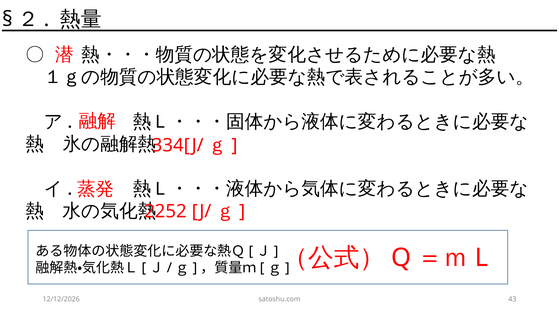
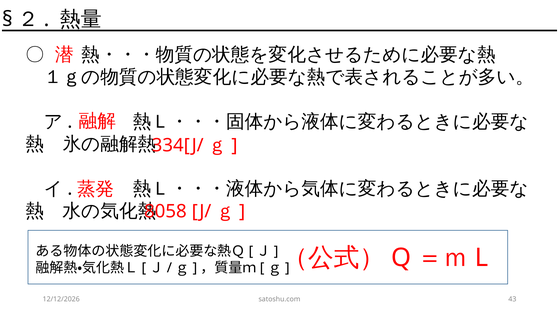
2252: 2252 -> 8058 (166, 212)
